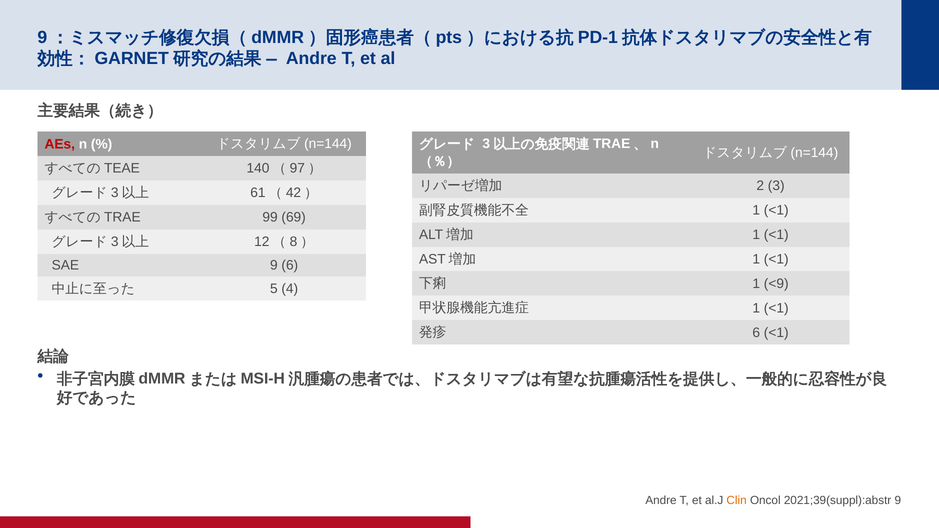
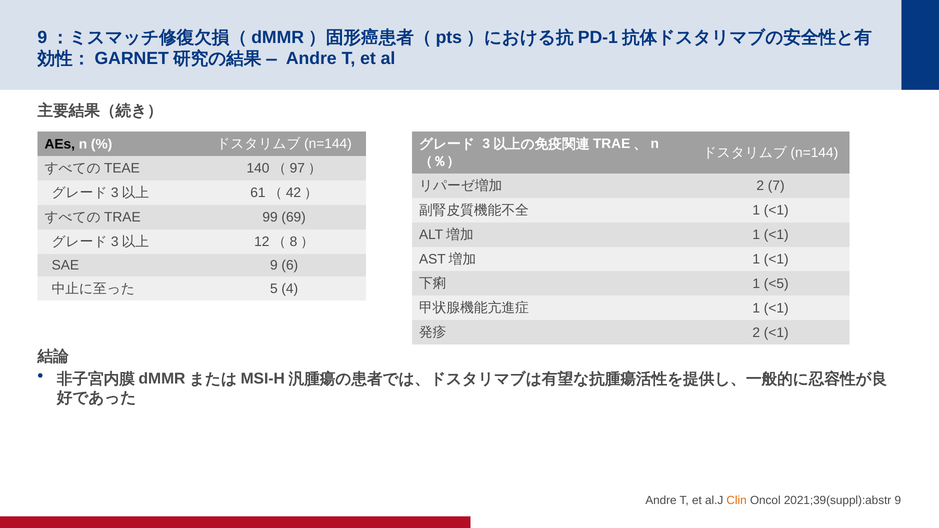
AEs colour: red -> black (60, 144)
3: 3 -> 7 (776, 186)
<9: <9 -> <5 (776, 284)
6: 6 -> 2 (756, 333)
